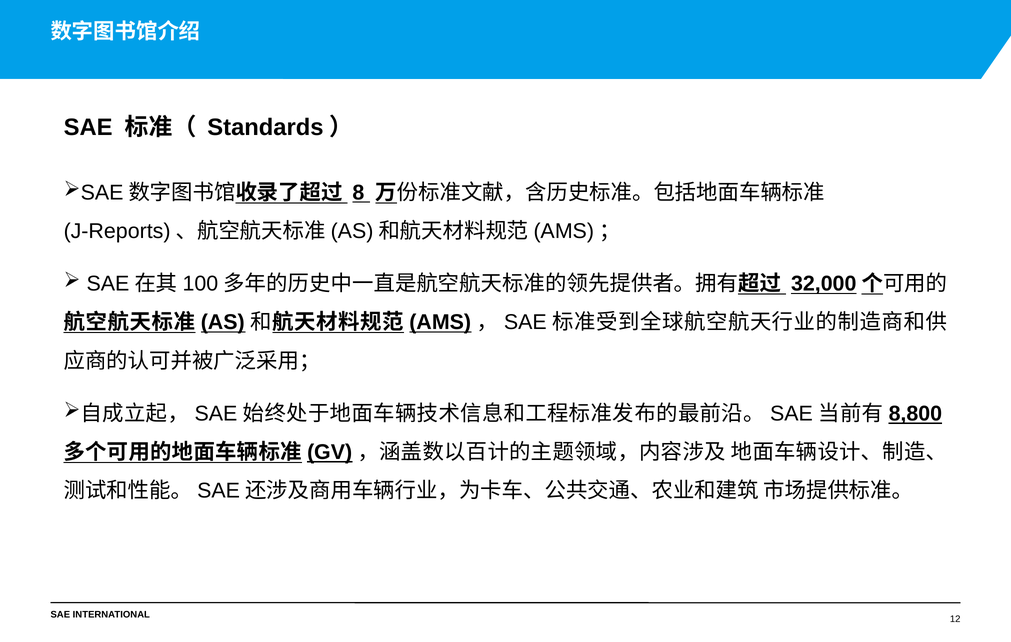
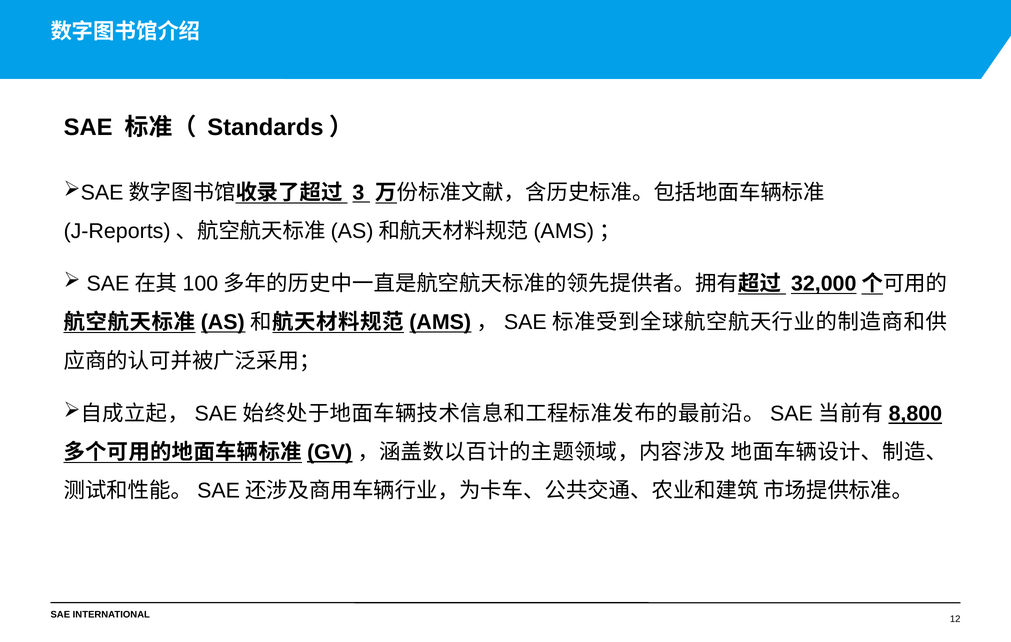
8: 8 -> 3 (358, 193)
